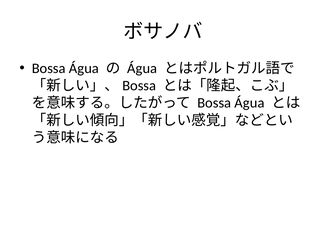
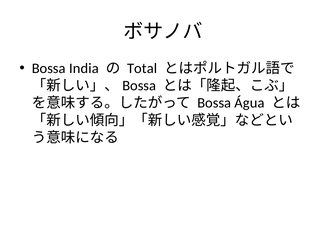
Água: Água -> India (84, 68)
Água: Água -> Total (142, 68)
